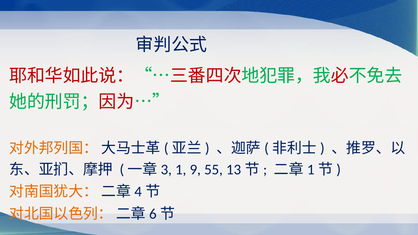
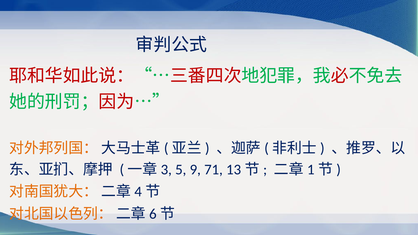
1: 1 -> 5 (181, 170)
55: 55 -> 71 (214, 170)
